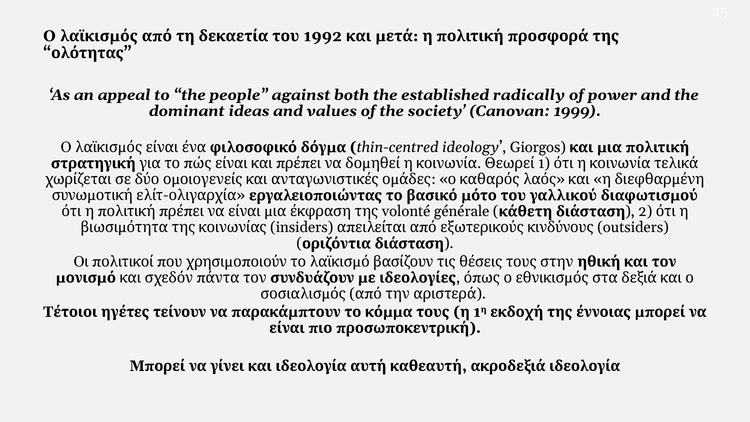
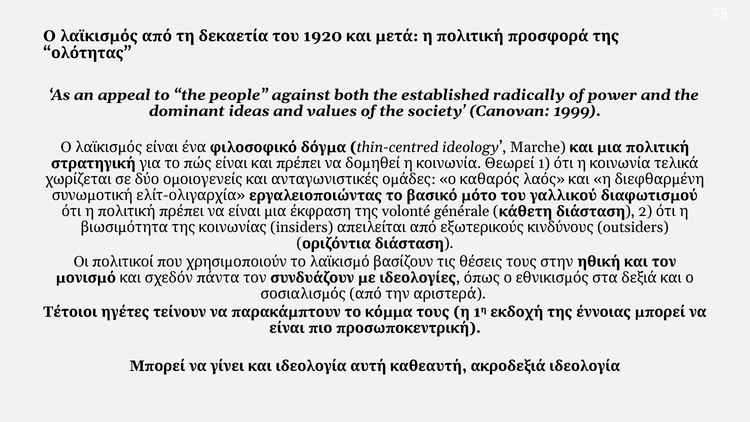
1992: 1992 -> 1920 (323, 36)
Giorgos: Giorgos -> Marche (538, 147)
